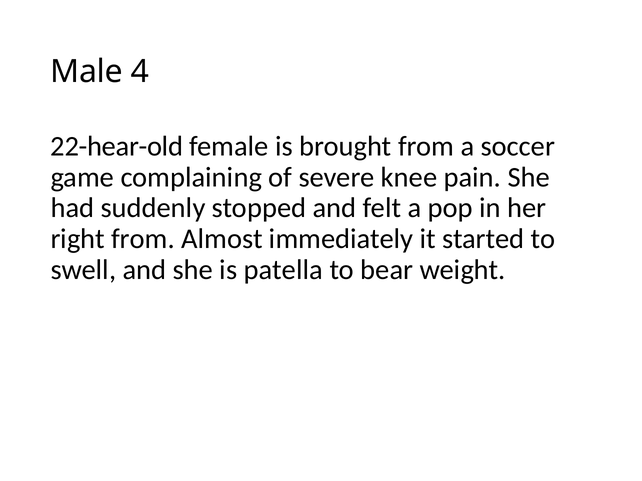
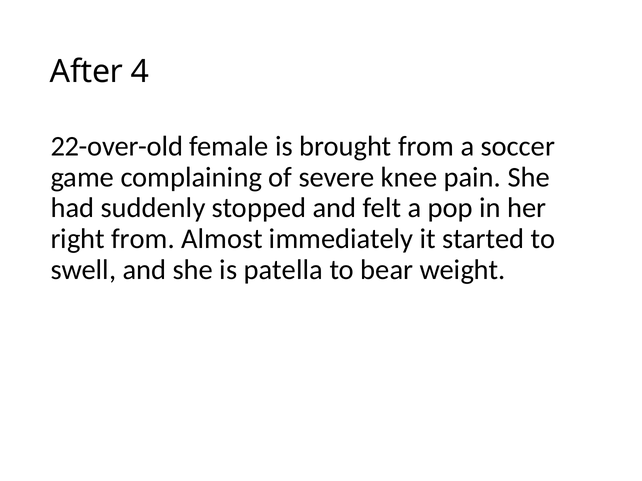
Male: Male -> After (87, 72)
22-hear-old: 22-hear-old -> 22-over-old (117, 147)
